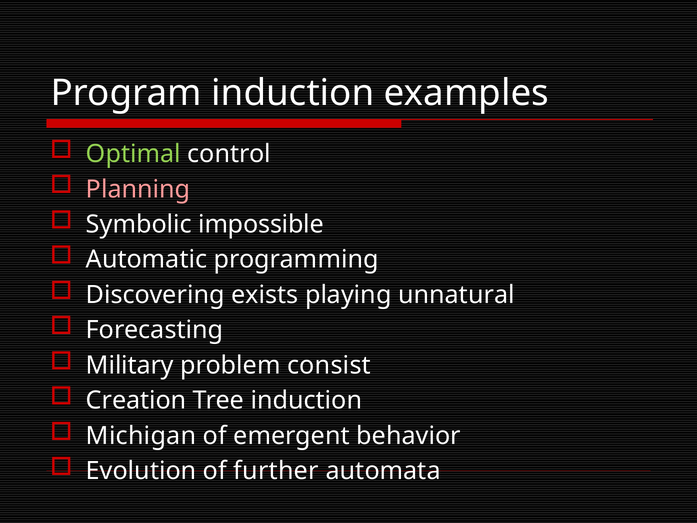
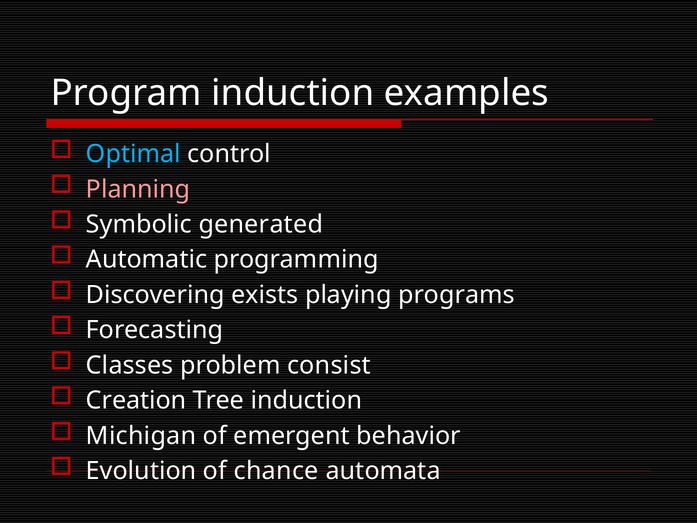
Optimal colour: light green -> light blue (133, 154)
impossible: impossible -> generated (261, 224)
unnatural: unnatural -> programs (456, 295)
Military: Military -> Classes (130, 365)
further: further -> chance (276, 471)
